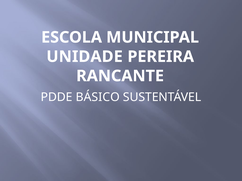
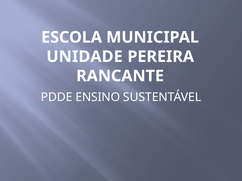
BÁSICO: BÁSICO -> ENSINO (98, 97)
